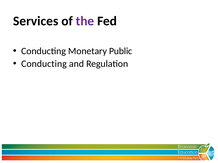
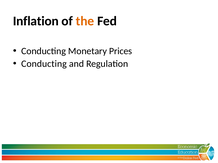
Services: Services -> Inflation (36, 21)
the colour: purple -> orange (85, 21)
Public: Public -> Prices (121, 51)
